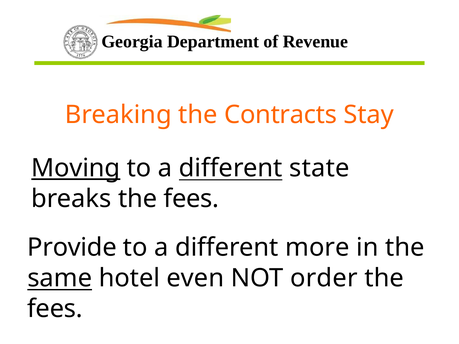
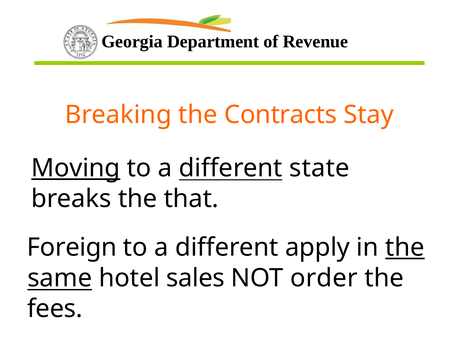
breaks the fees: fees -> that (191, 199)
Provide: Provide -> Foreign (72, 248)
more: more -> apply (317, 248)
the underline: none -> present (405, 248)
even: even -> sales (195, 278)
